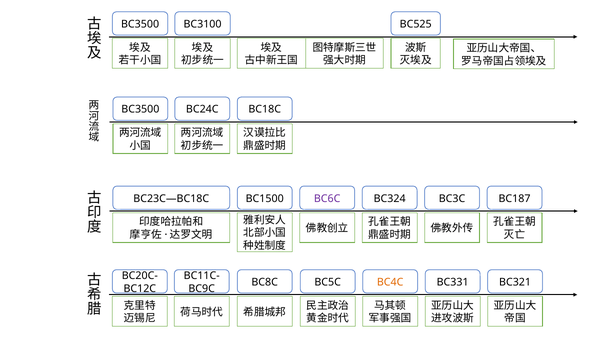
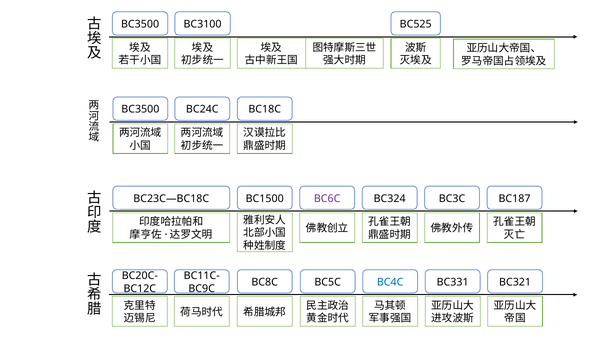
BC4C colour: orange -> blue (390, 282)
